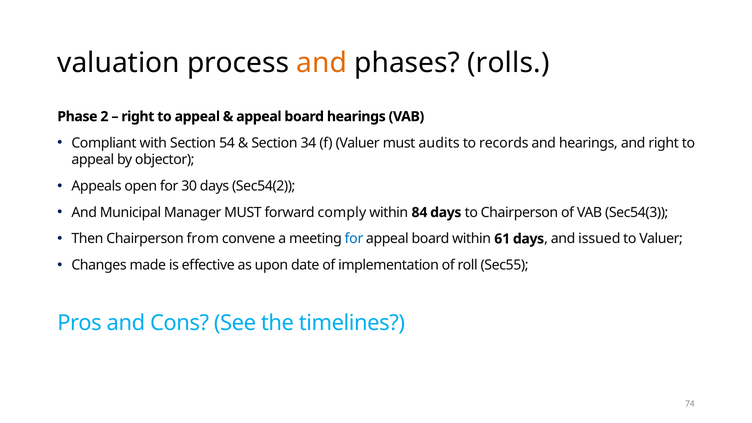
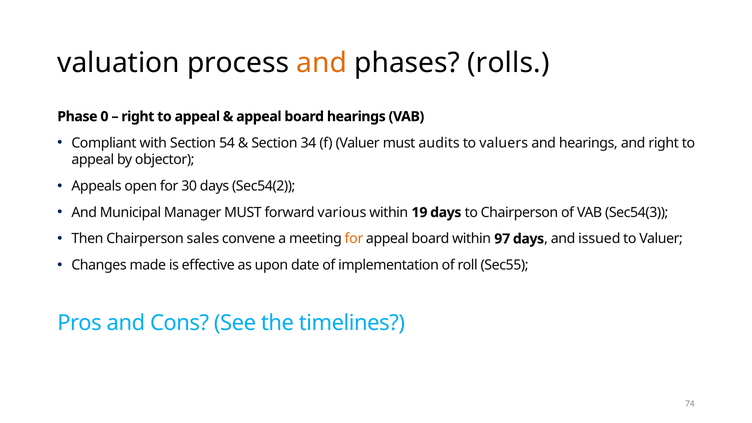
2: 2 -> 0 (104, 117)
records: records -> valuers (504, 143)
comply: comply -> various (342, 212)
84: 84 -> 19 (419, 212)
from: from -> sales (203, 239)
for colour: blue -> orange (354, 239)
61: 61 -> 97 (502, 239)
